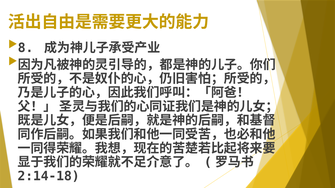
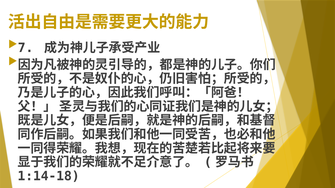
8: 8 -> 7 (26, 48)
2:14-18: 2:14-18 -> 1:14-18 (49, 176)
